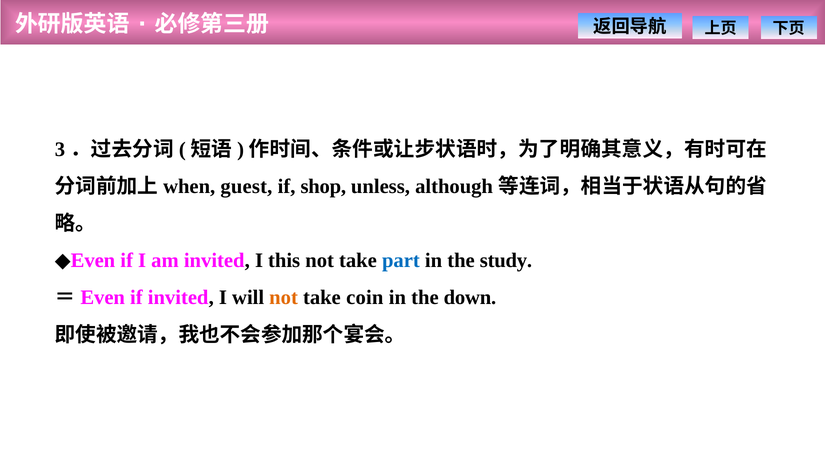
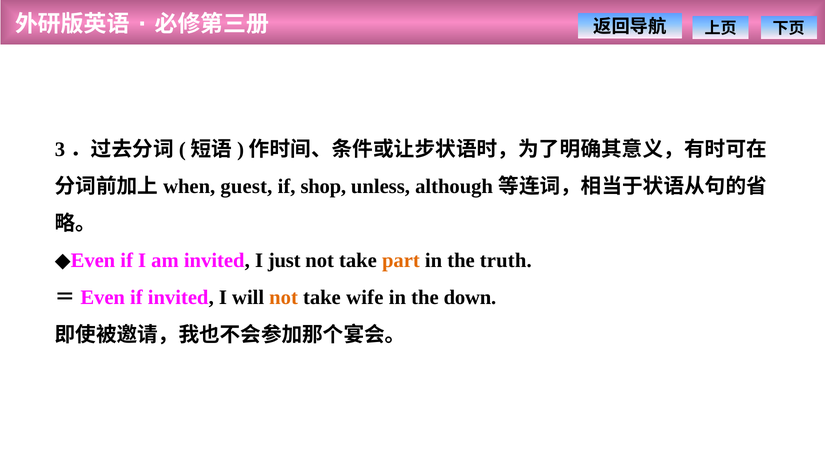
this: this -> just (284, 261)
part colour: blue -> orange (401, 261)
study: study -> truth (506, 261)
coin: coin -> wife (365, 298)
